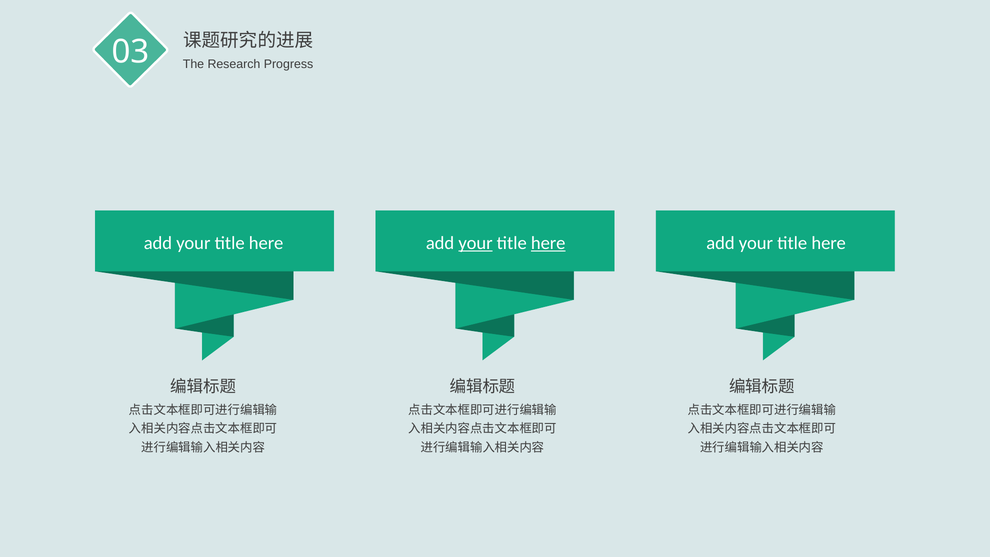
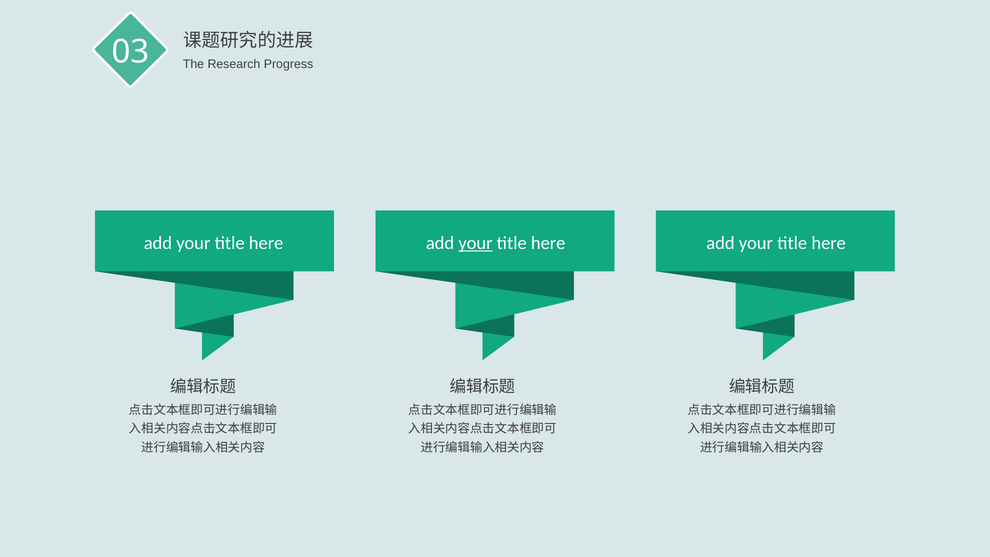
here underline: present -> none (548, 243)
